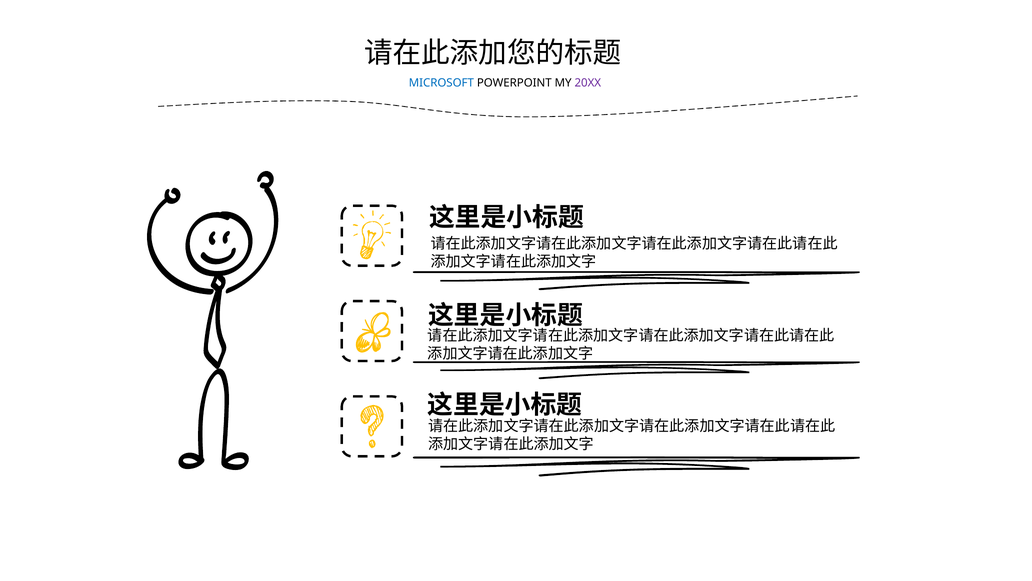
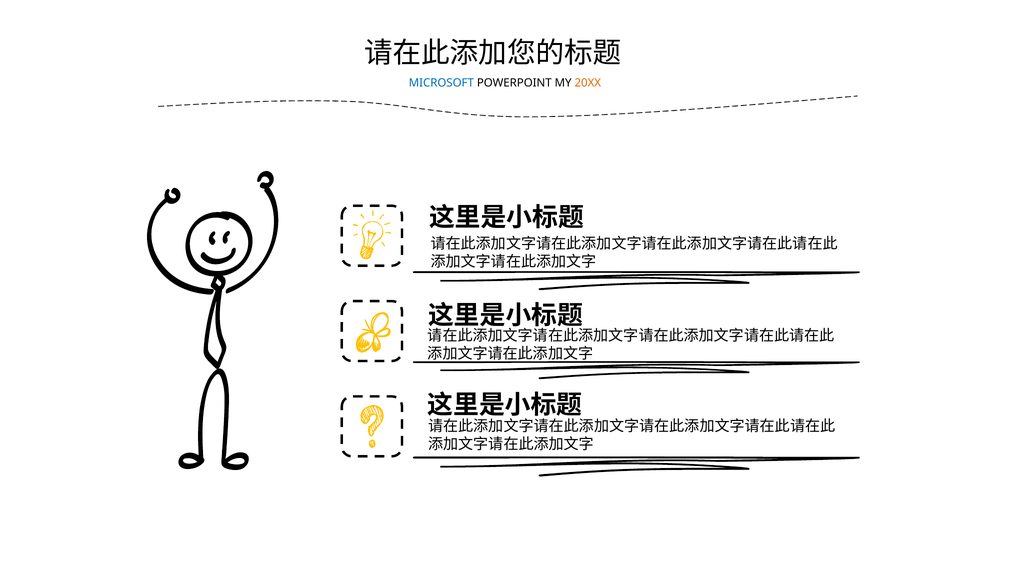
20XX colour: purple -> orange (588, 83)
